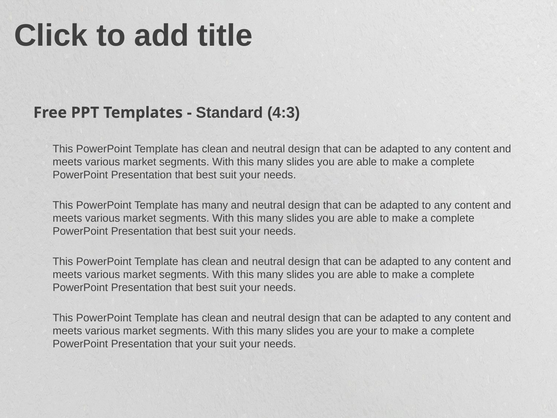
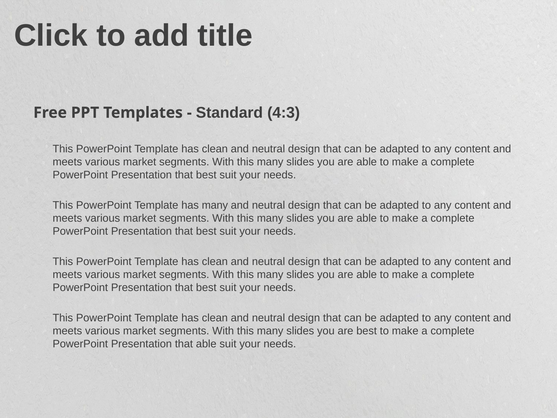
are your: your -> best (367, 331)
that your: your -> able (206, 344)
